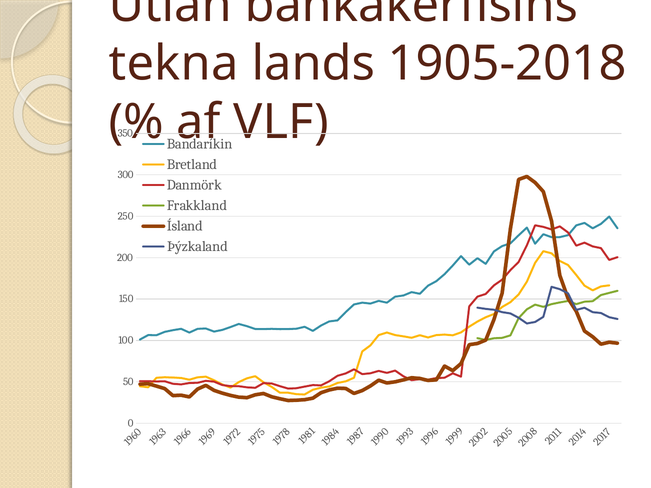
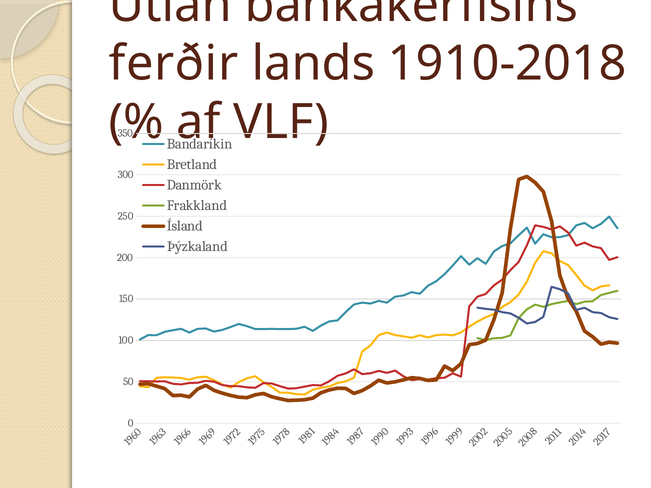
tekna: tekna -> ferðir (174, 64)
1905-2018: 1905-2018 -> 1910-2018 (507, 64)
